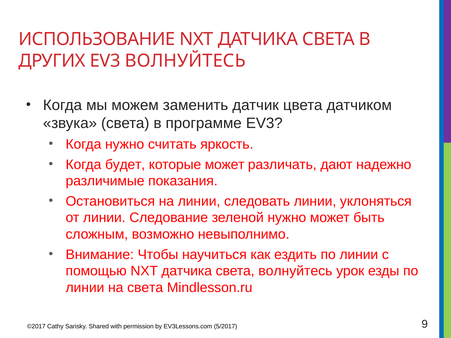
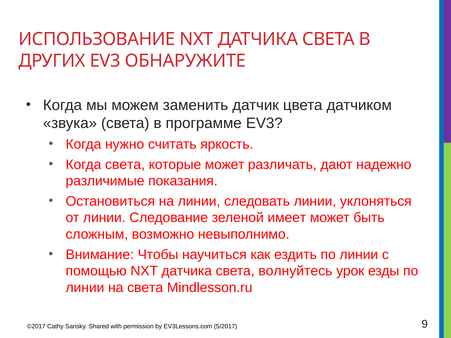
EV3 ВОЛНУЙТЕСЬ: ВОЛНУЙТЕСЬ -> ОБНАРУЖИТЕ (185, 61)
Когда будет: будет -> света (125, 165)
зеленой нужно: нужно -> имеет (287, 218)
